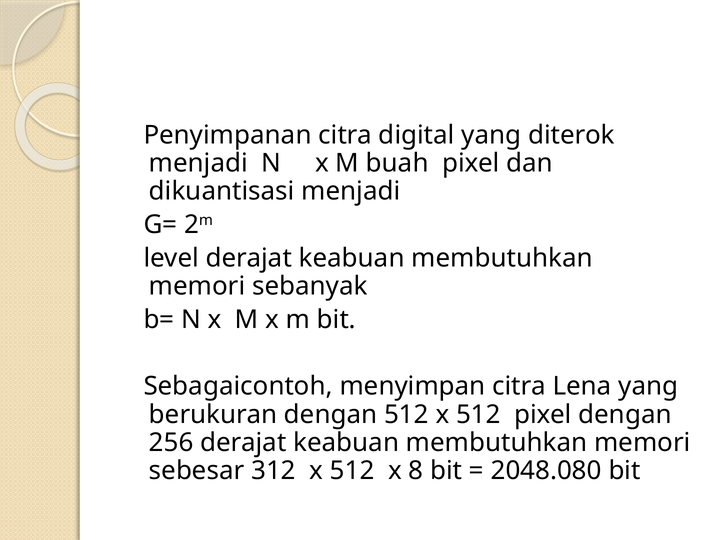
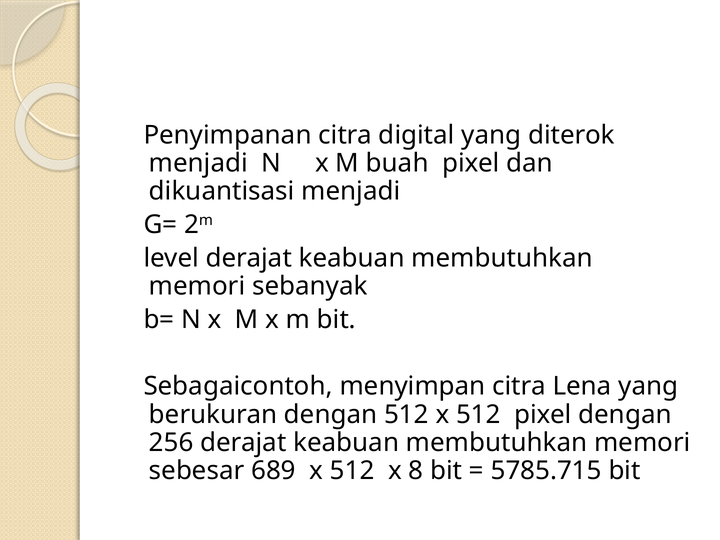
312: 312 -> 689 (273, 471)
2048.080: 2048.080 -> 5785.715 (546, 471)
